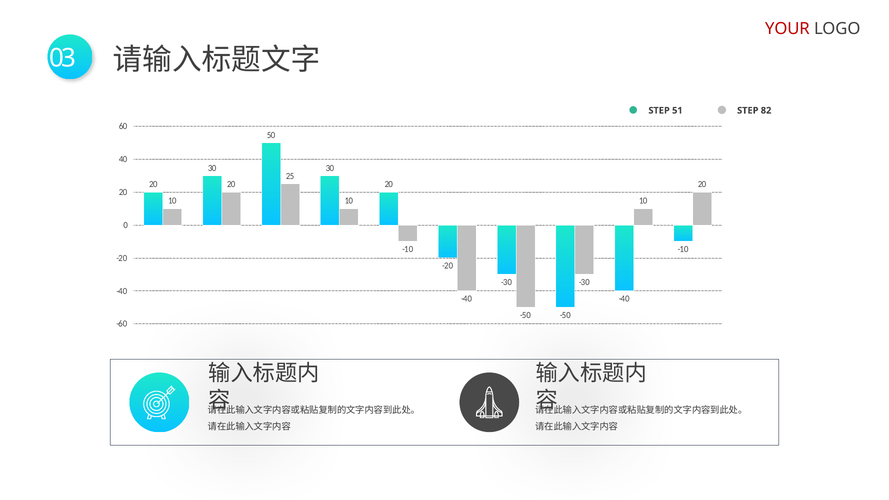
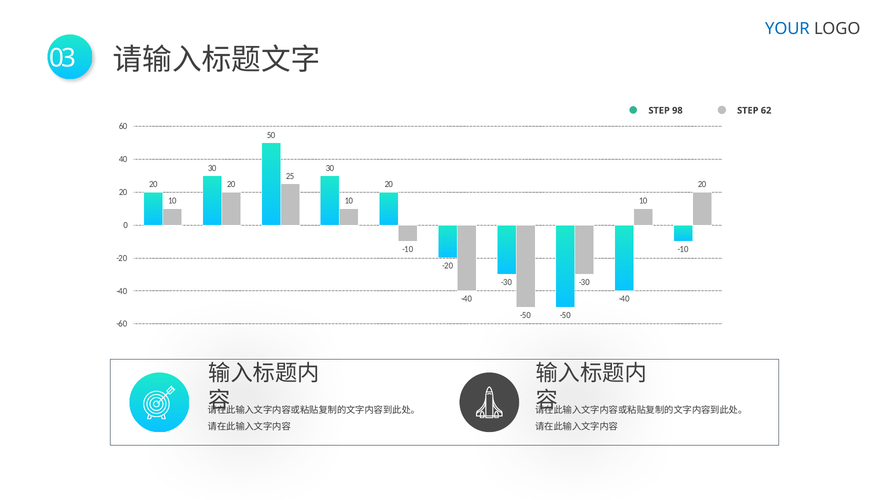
YOUR colour: red -> blue (787, 29)
51: 51 -> 98 (677, 110)
82: 82 -> 62 (766, 110)
